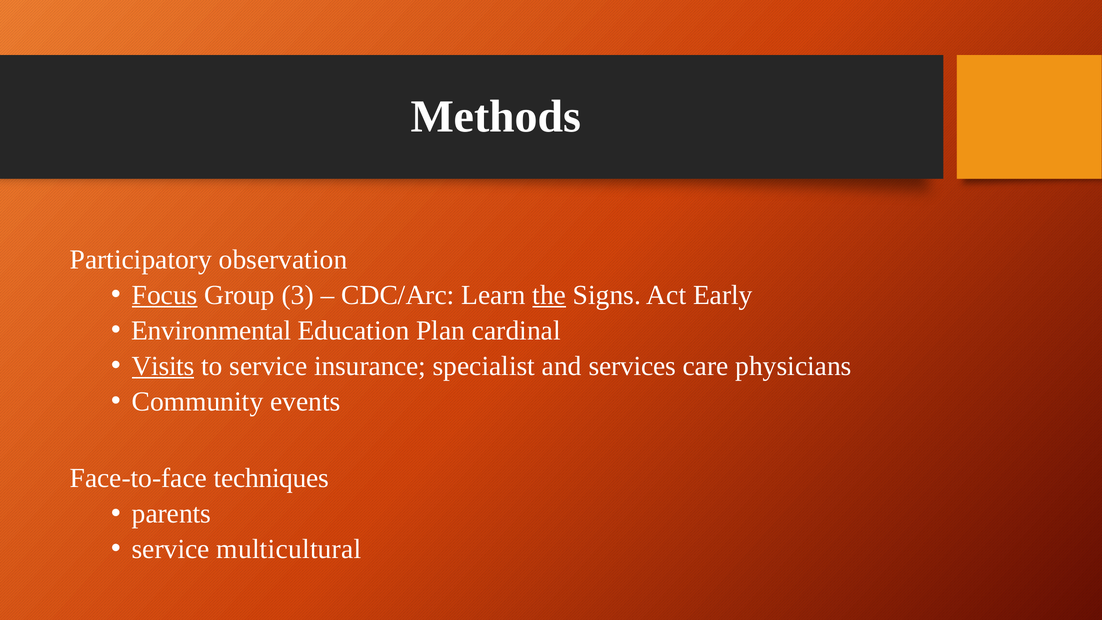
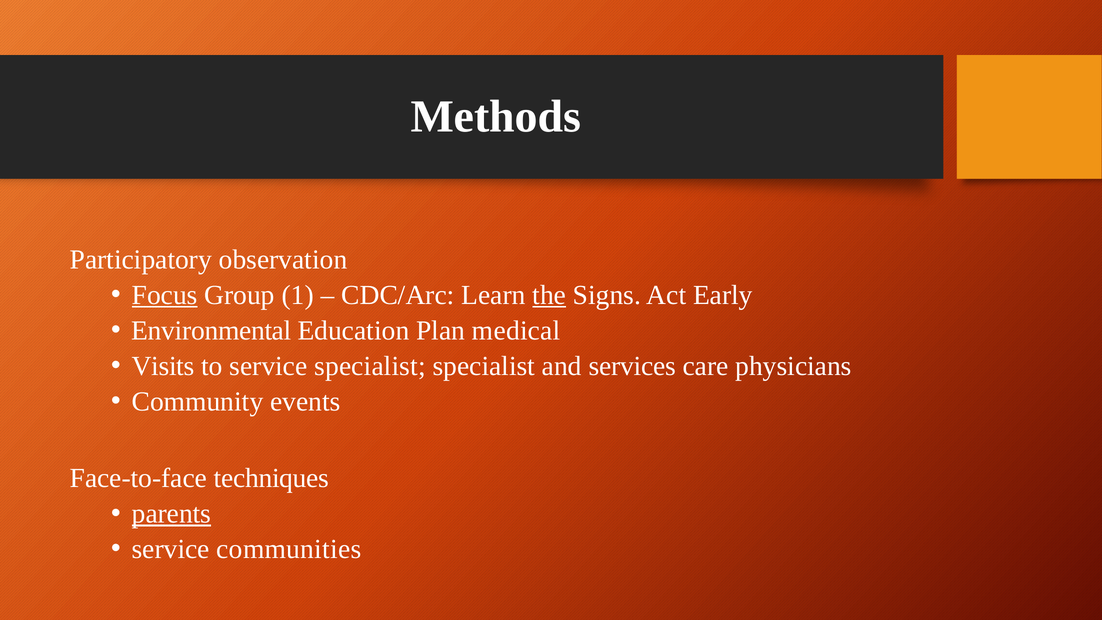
3: 3 -> 1 (298, 295)
cardinal: cardinal -> medical (516, 330)
Visits underline: present -> none (163, 366)
service insurance: insurance -> specialist (370, 366)
parents underline: none -> present (171, 514)
multicultural: multicultural -> communities (289, 549)
